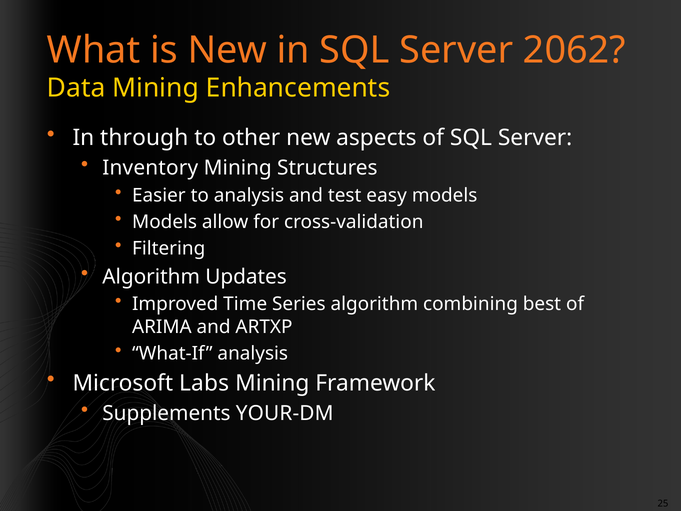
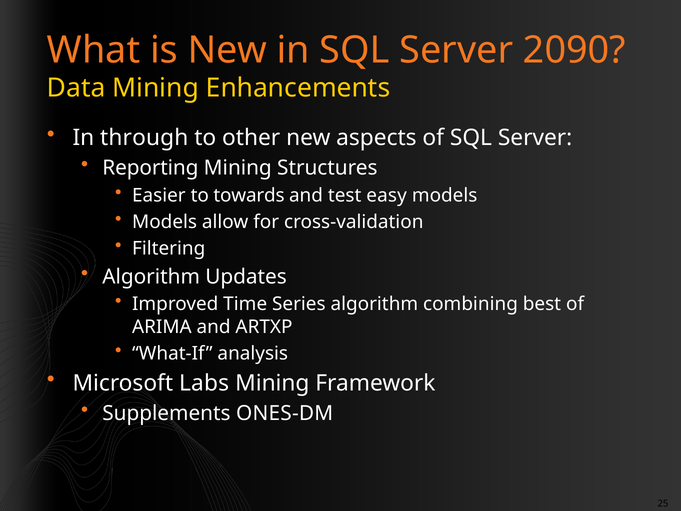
2062: 2062 -> 2090 (574, 50)
Inventory: Inventory -> Reporting (150, 168)
to analysis: analysis -> towards (249, 195)
YOUR-DM: YOUR-DM -> ONES-DM (285, 413)
